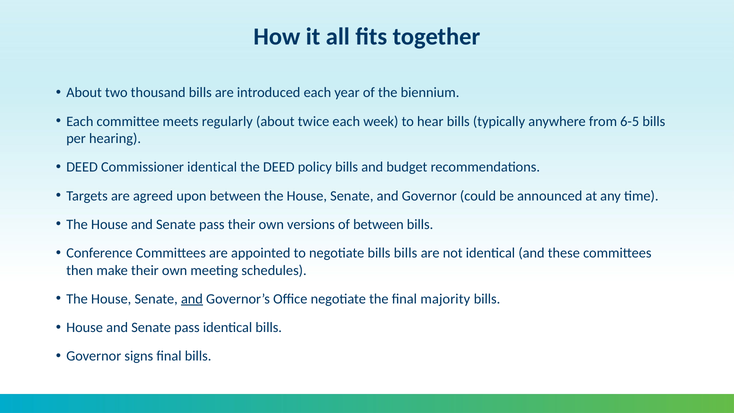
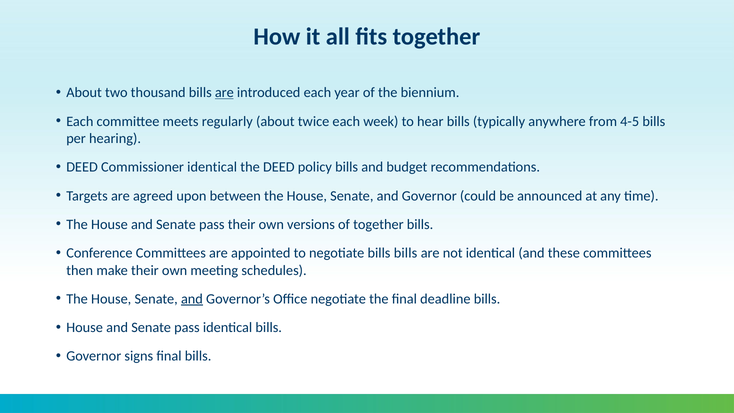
are underline: none -> present (224, 93)
6-5: 6-5 -> 4-5 (630, 121)
of between: between -> together (378, 224)
majority: majority -> deadline (445, 299)
